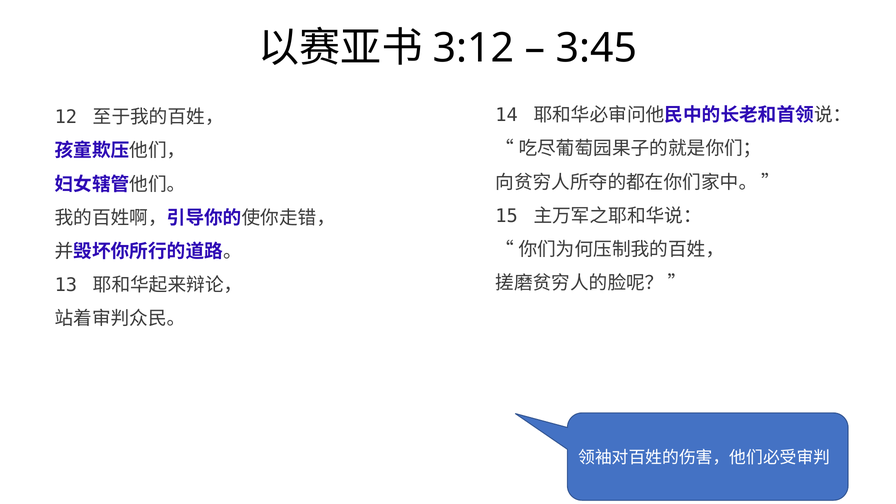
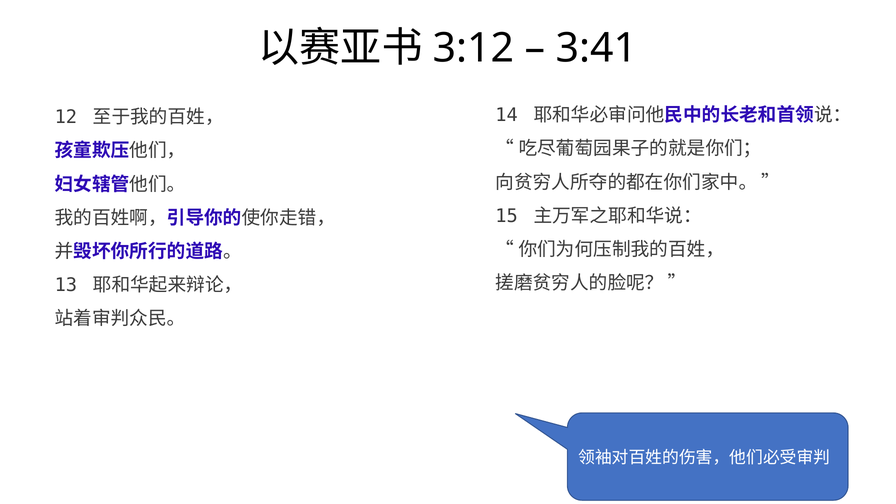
3:45: 3:45 -> 3:41 (597, 48)
